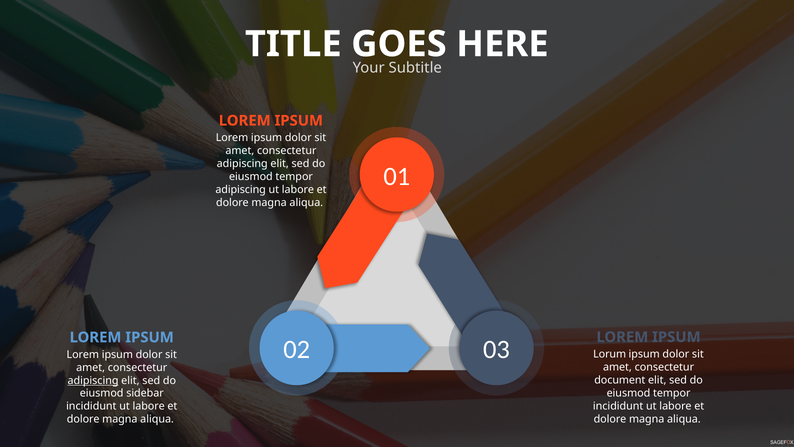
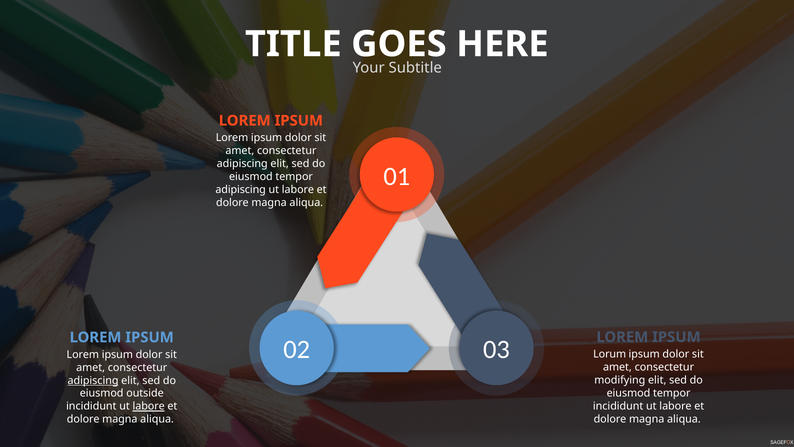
document: document -> modifying (620, 380)
sidebar: sidebar -> outside (145, 393)
labore underline: none -> present (149, 406)
